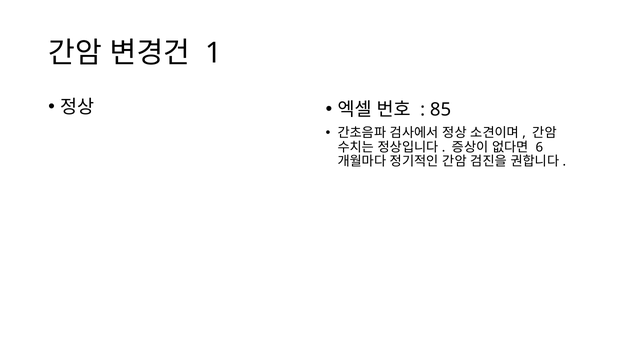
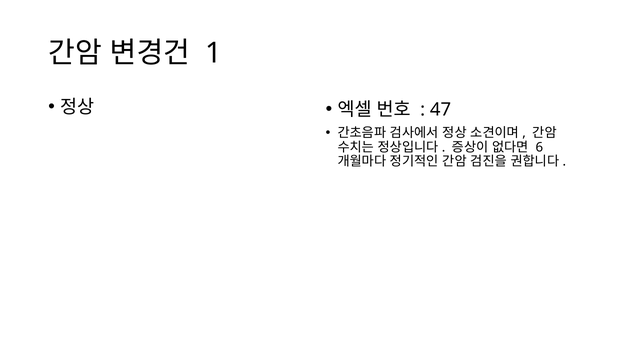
85: 85 -> 47 (441, 110)
